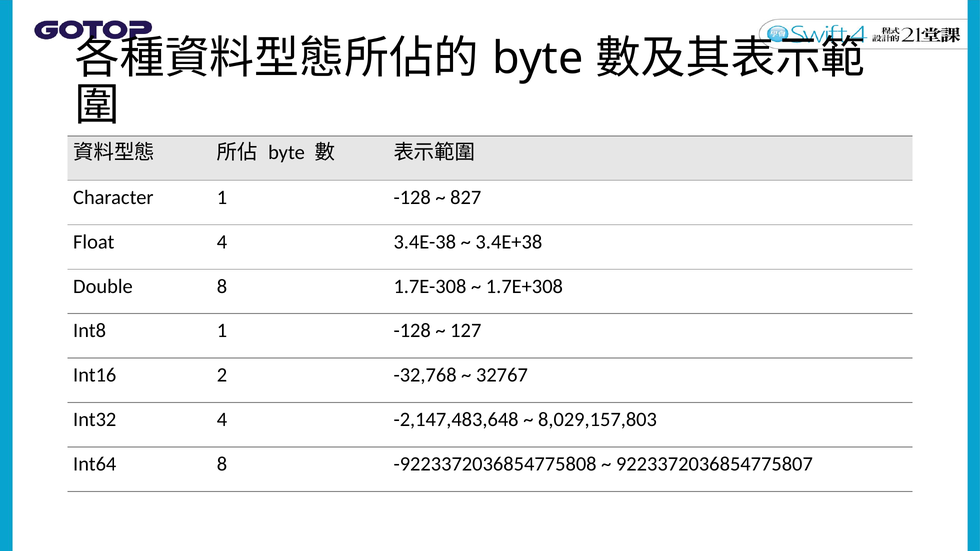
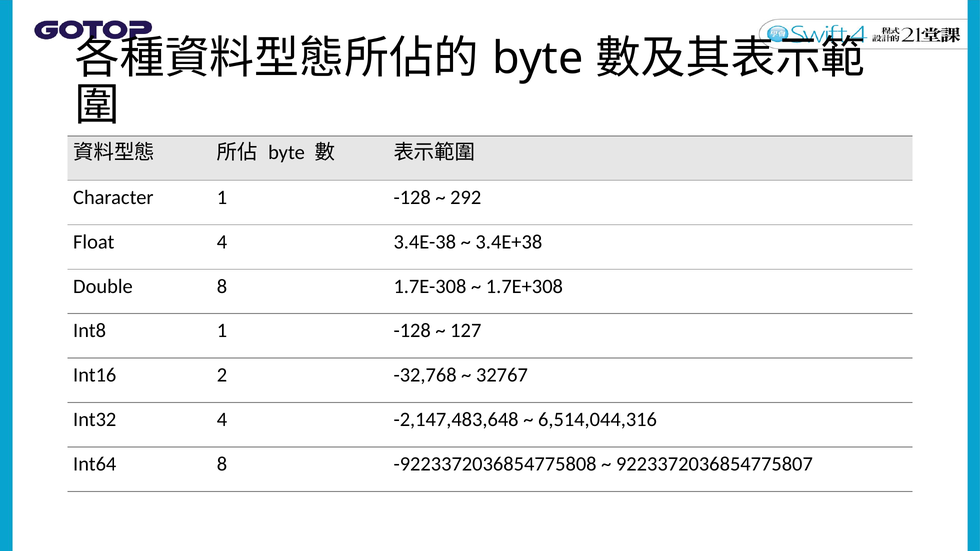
827: 827 -> 292 (466, 197)
8,029,157,803: 8,029,157,803 -> 6,514,044,316 (598, 420)
